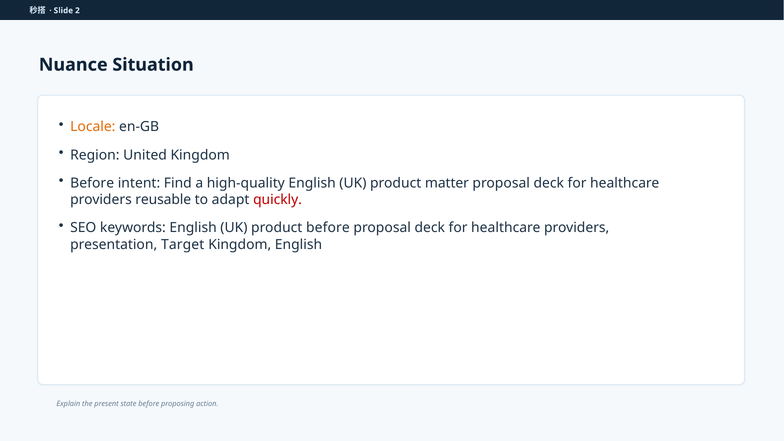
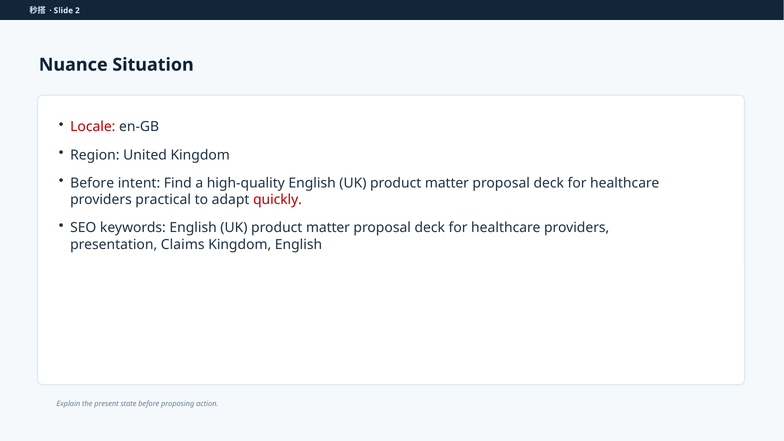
Locale colour: orange -> red (93, 127)
reusable: reusable -> practical (163, 200)
before: before -> matter (328, 228)
Target: Target -> Claims (183, 245)
